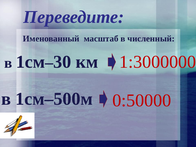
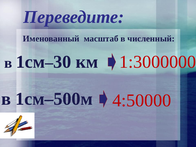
0:50000: 0:50000 -> 4:50000 (142, 100)
